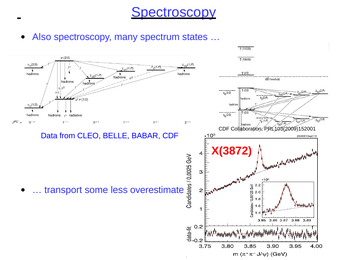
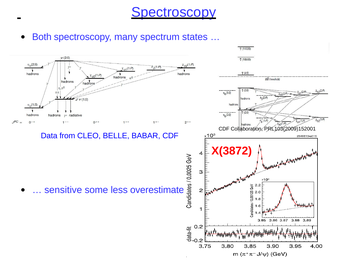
Also: Also -> Both (42, 37)
transport: transport -> sensitive (63, 190)
